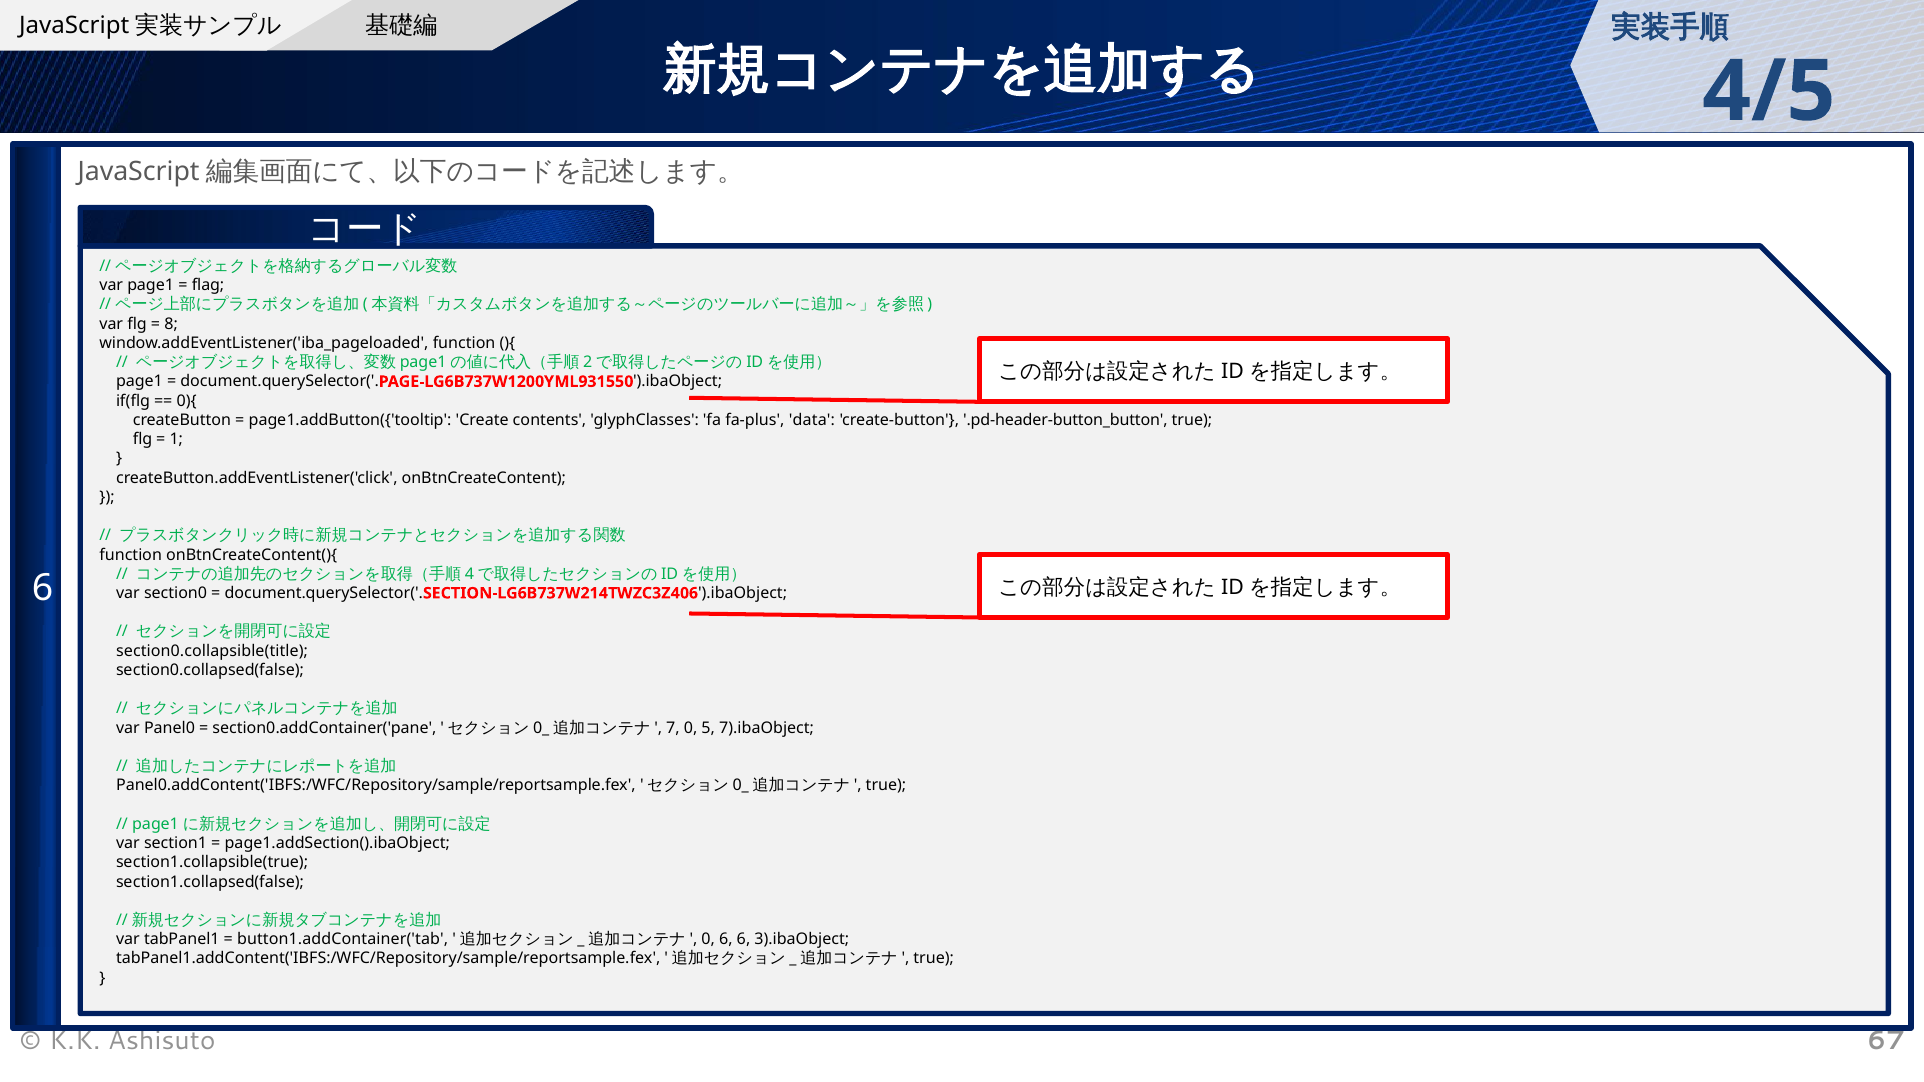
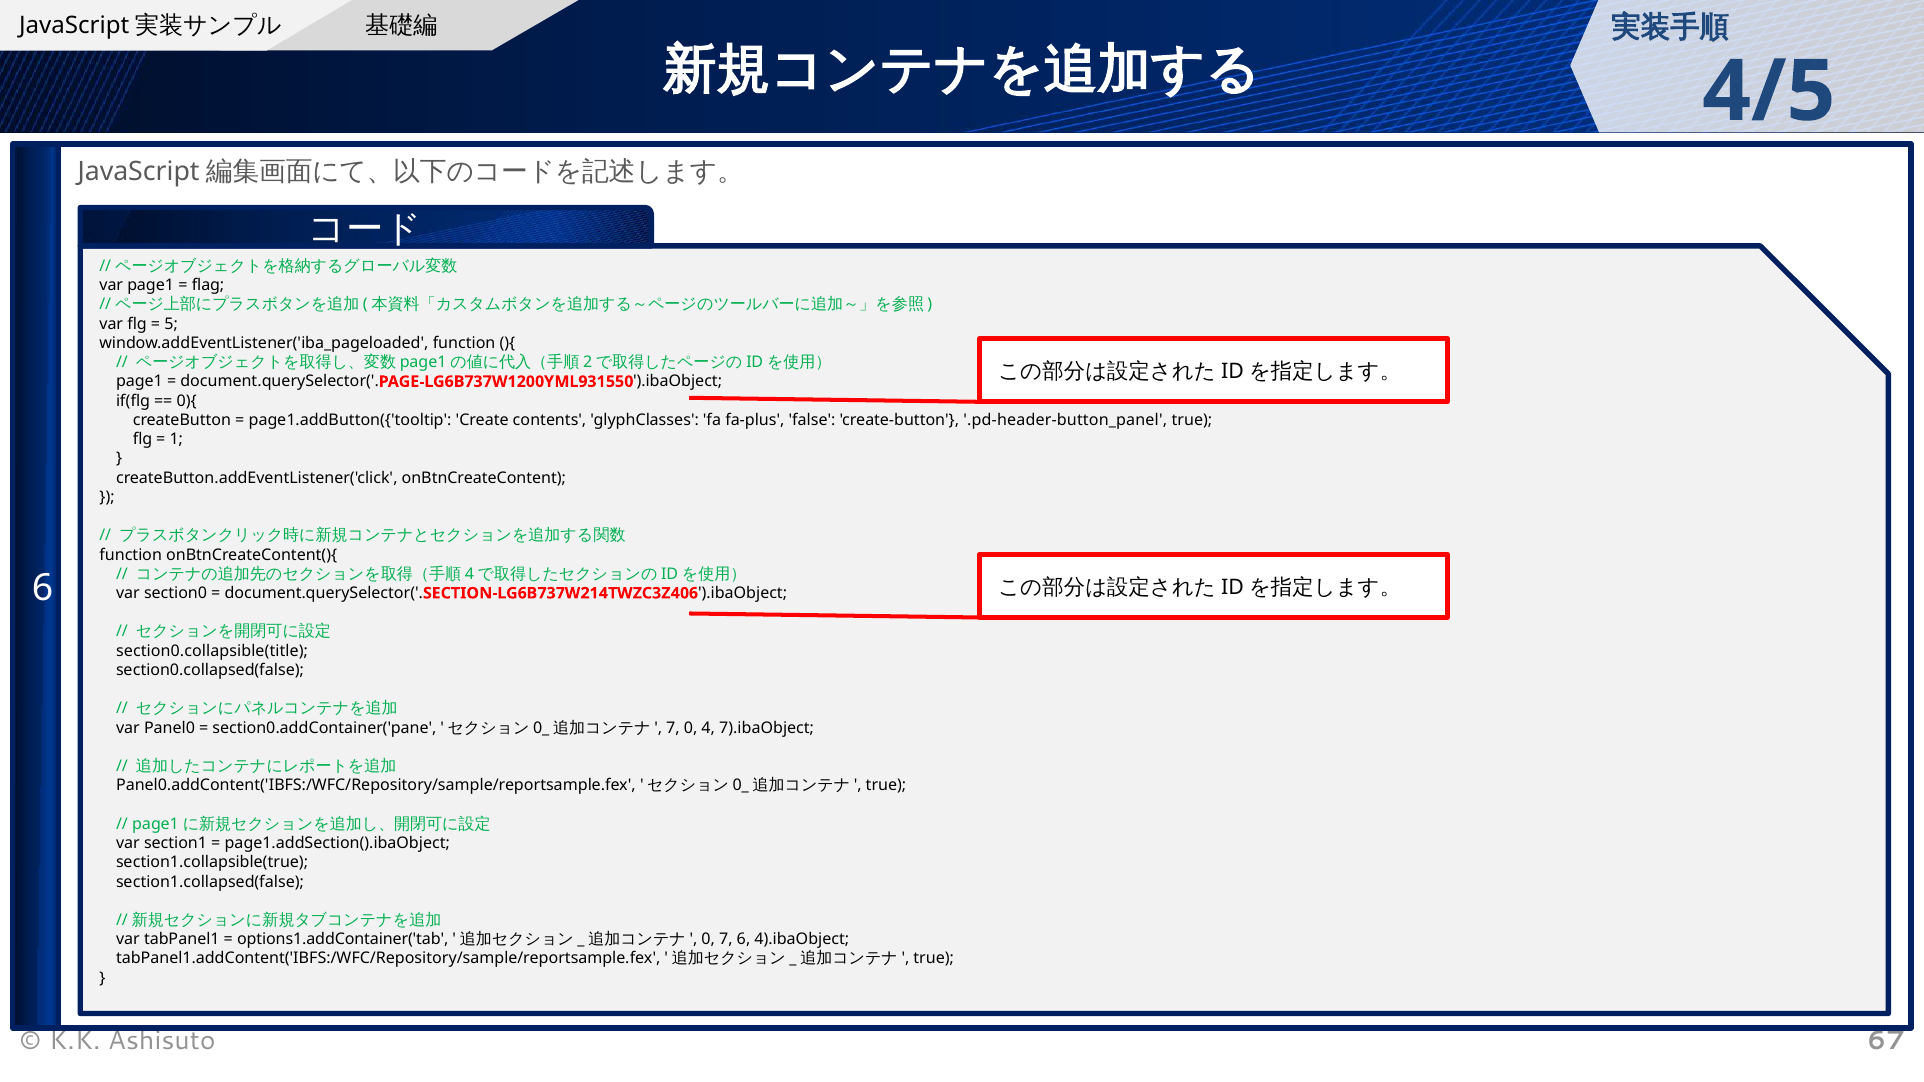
8: 8 -> 5 (171, 324)
data: data -> false (812, 420)
.pd-header-button_button: .pd-header-button_button -> .pd-header-button_panel (1065, 420)
5: 5 -> 4 (708, 728)
button1.addContainer('tab: button1.addContainer('tab -> options1.addContainer('tab (343, 940)
0 6: 6 -> 7 (726, 940)
3).ibaObject: 3).ibaObject -> 4).ibaObject (802, 940)
